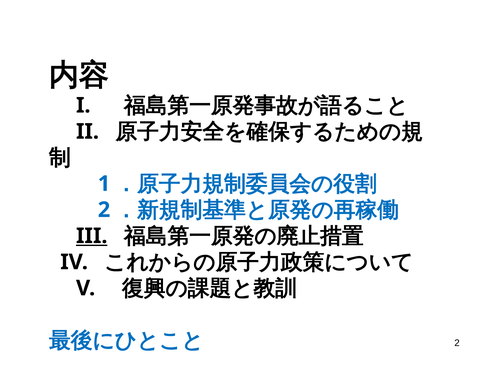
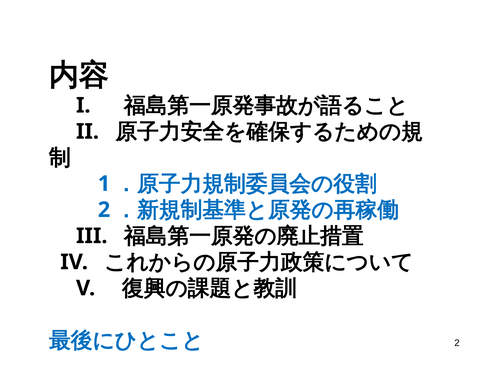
III underline: present -> none (92, 236)
